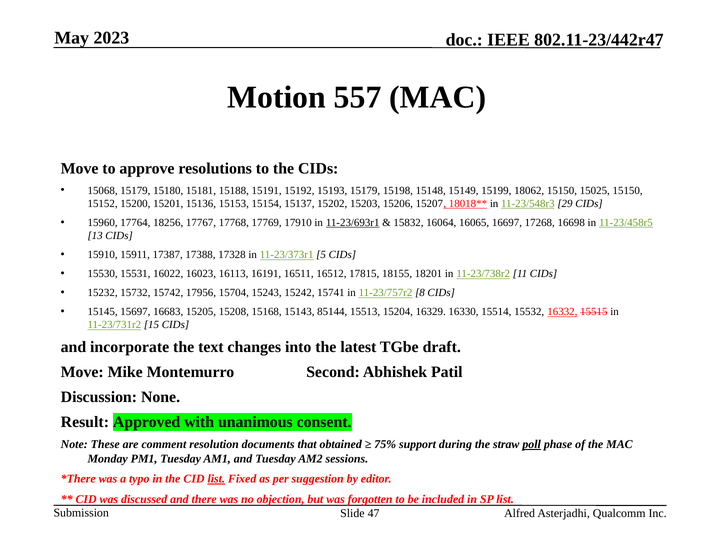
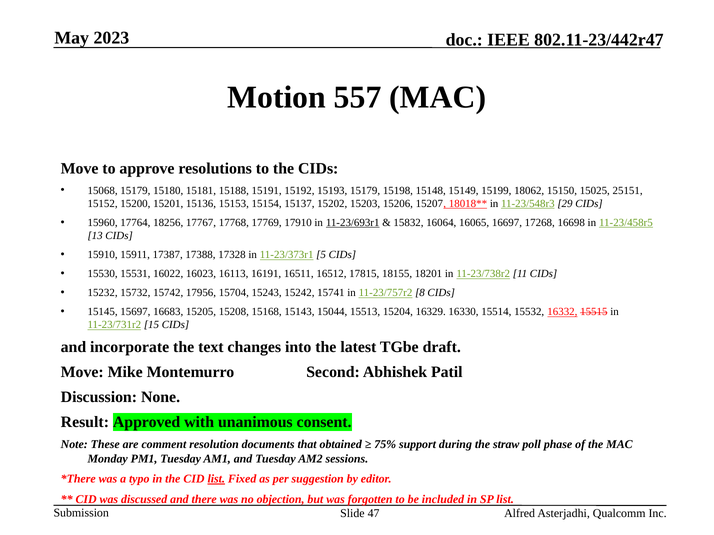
15025 15150: 15150 -> 25151 (628, 191)
85144: 85144 -> 15044 (332, 312)
poll underline: present -> none (532, 445)
